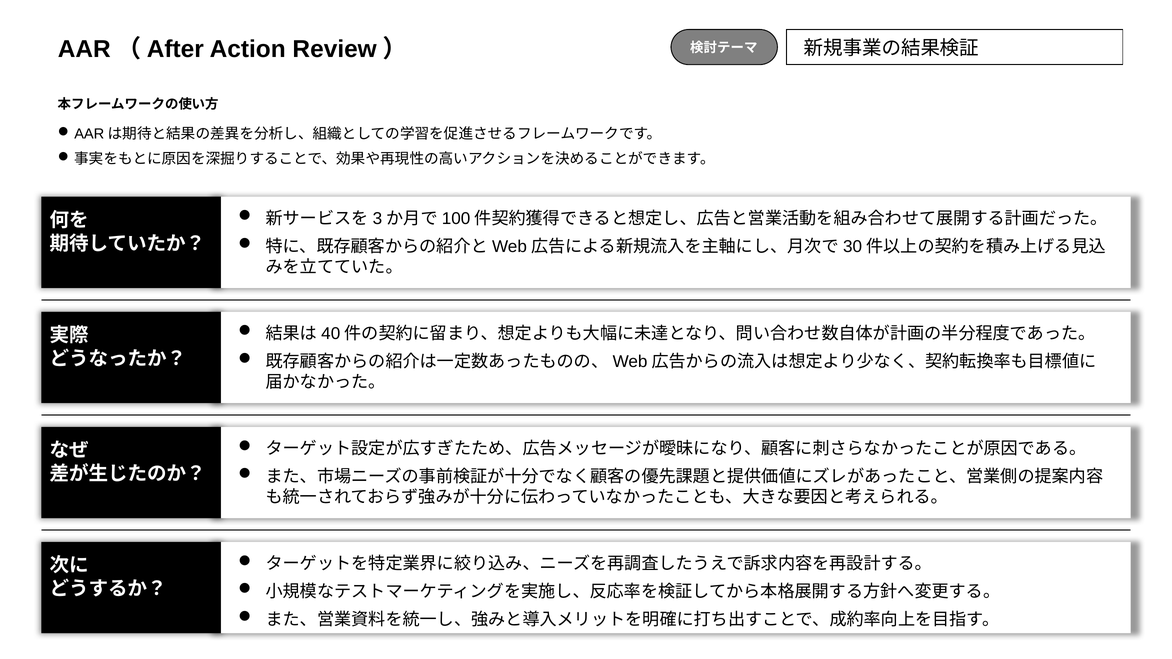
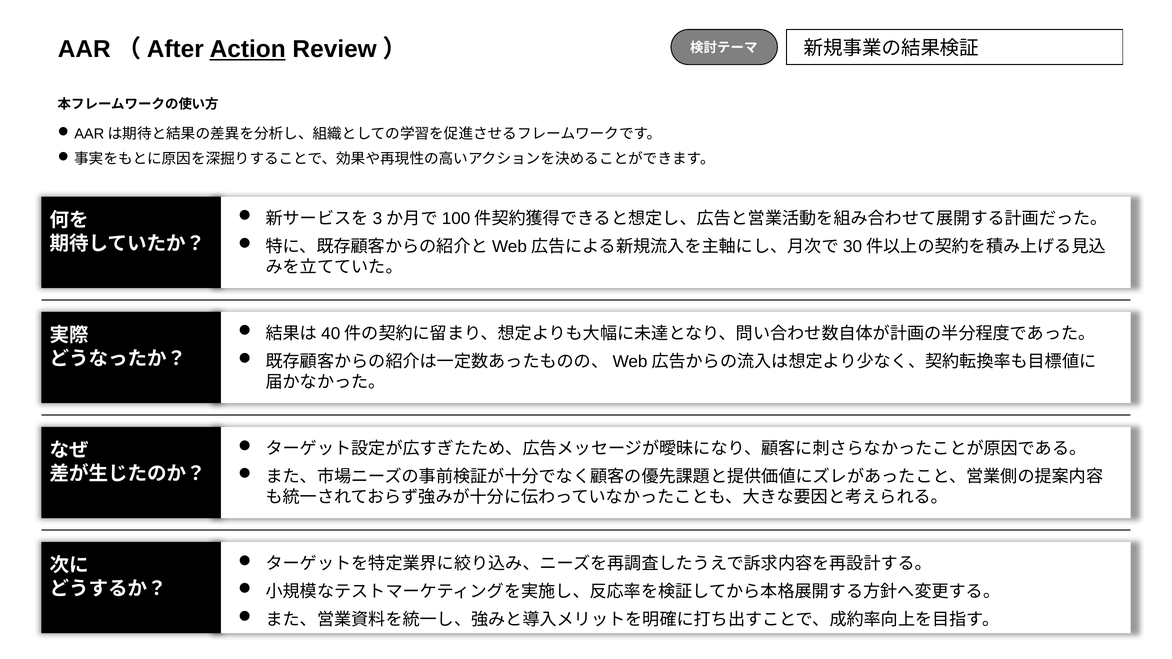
Action underline: none -> present (248, 49)
